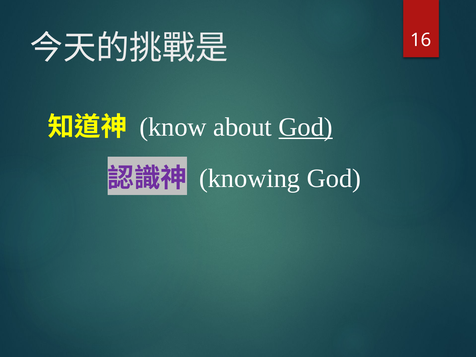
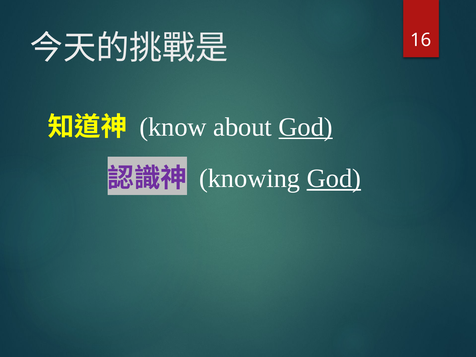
God underline: none -> present (334, 178)
